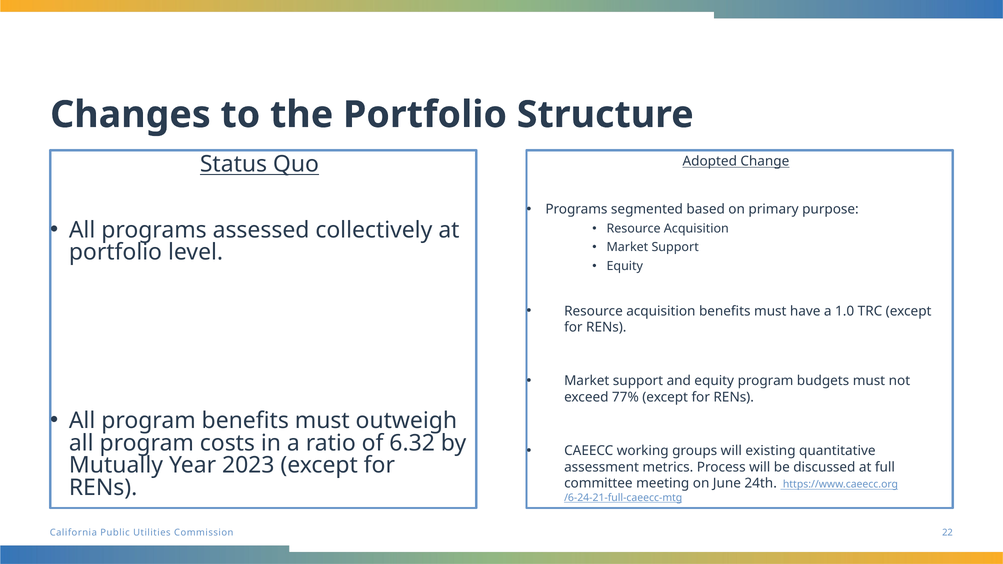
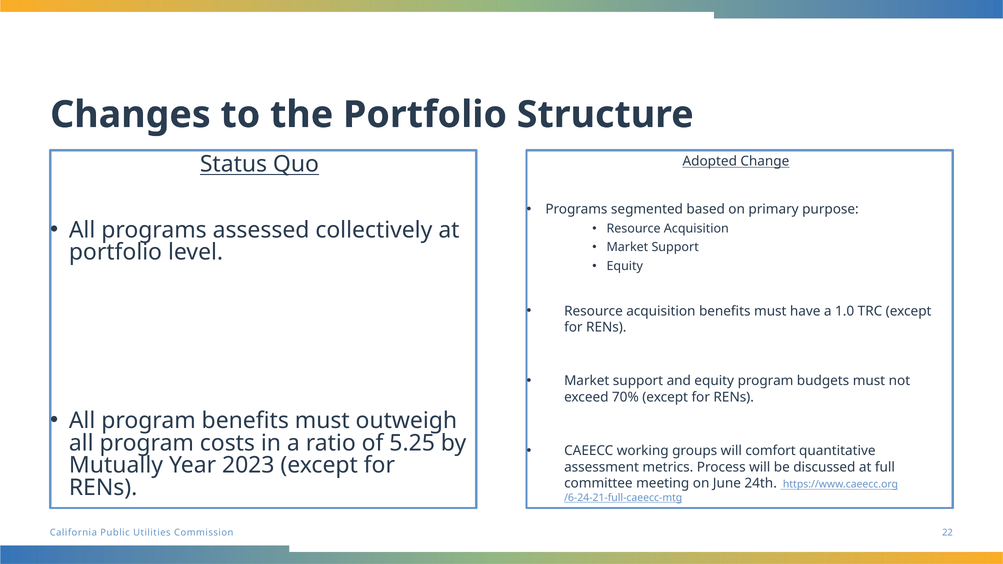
77%: 77% -> 70% (625, 397)
6.32: 6.32 -> 5.25 (412, 443)
existing: existing -> comfort (771, 451)
